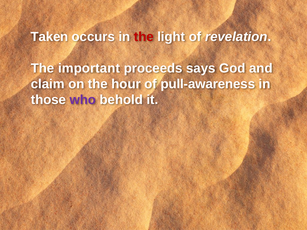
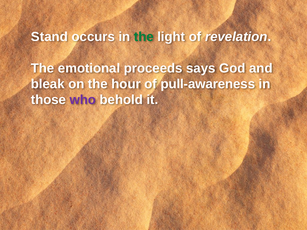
Taken: Taken -> Stand (49, 37)
the colour: red -> green (144, 37)
important: important -> emotional (89, 68)
claim: claim -> bleak (48, 84)
